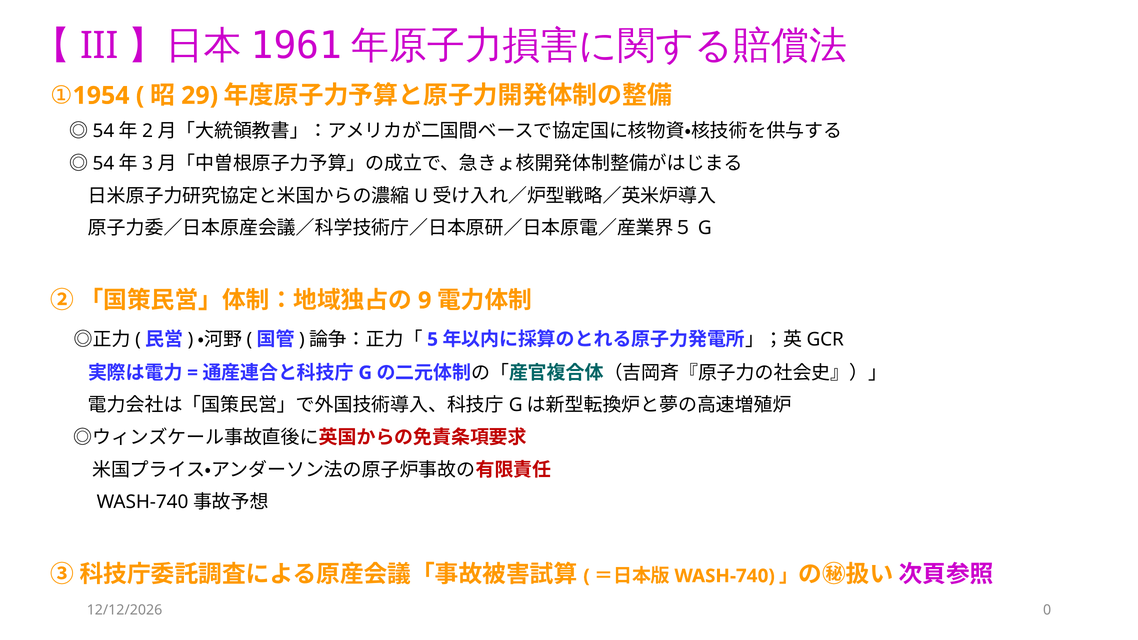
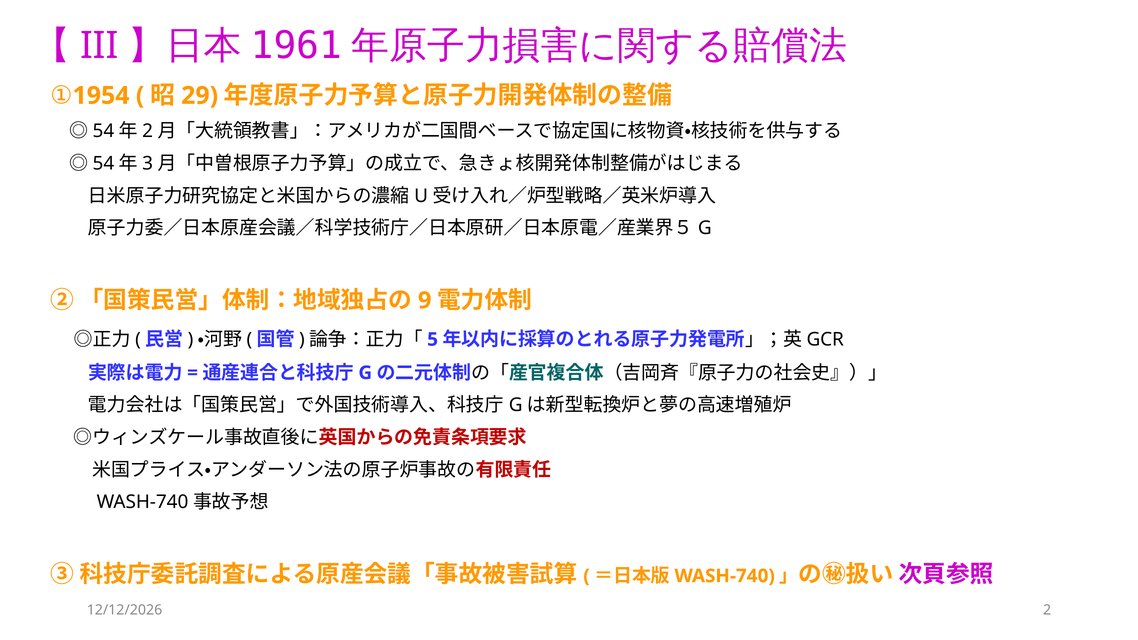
0: 0 -> 2 (1047, 610)
